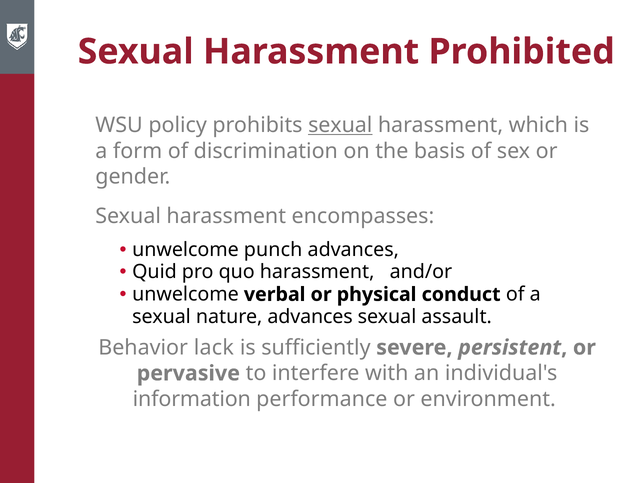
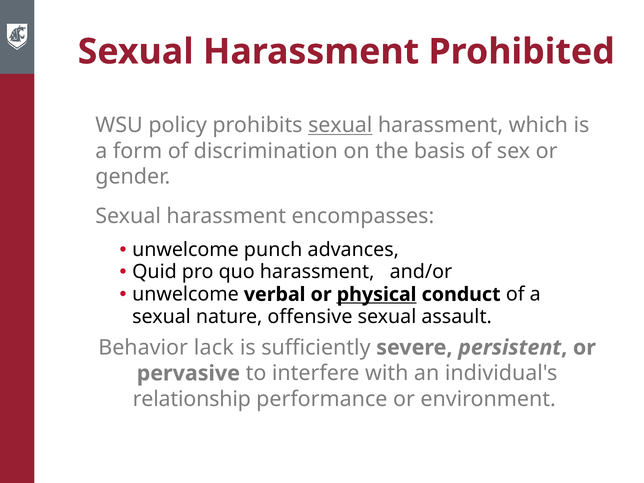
physical underline: none -> present (377, 294)
nature advances: advances -> offensive (310, 317)
information: information -> relationship (192, 399)
